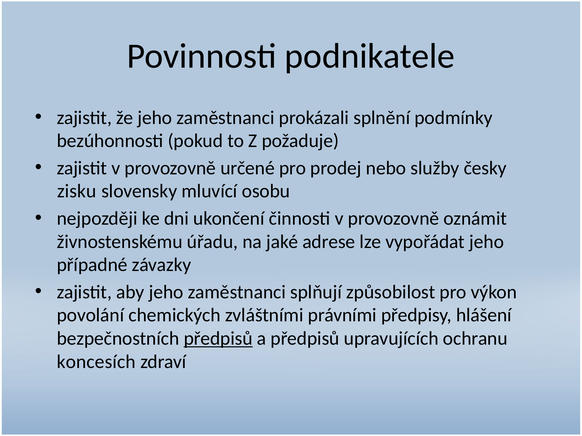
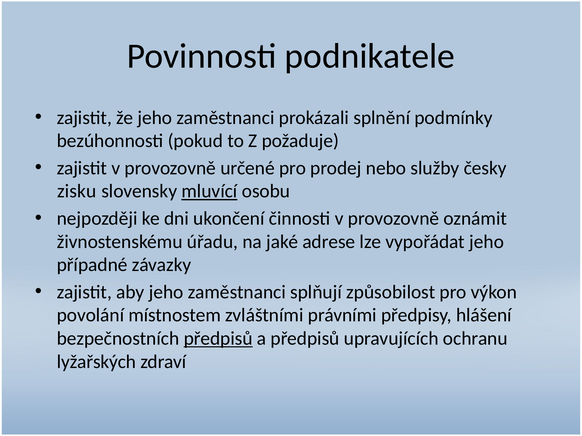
mluvící underline: none -> present (209, 191)
chemických: chemických -> místnostem (175, 316)
koncesích: koncesích -> lyžařských (96, 362)
